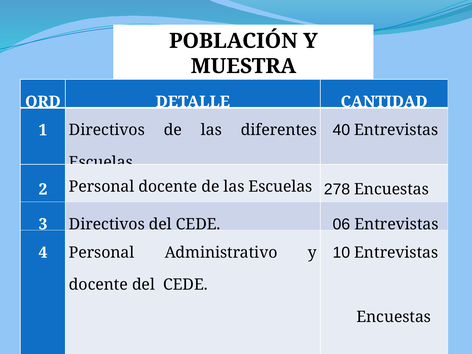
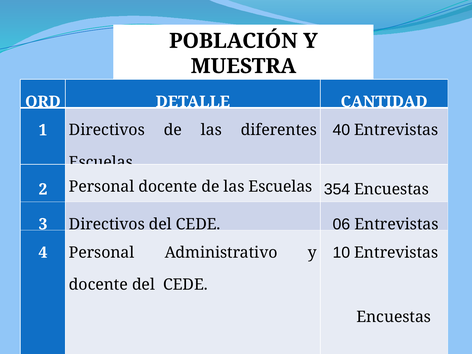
278: 278 -> 354 (337, 189)
